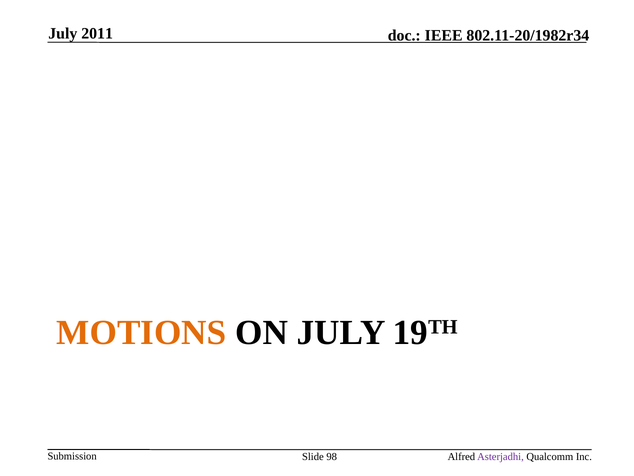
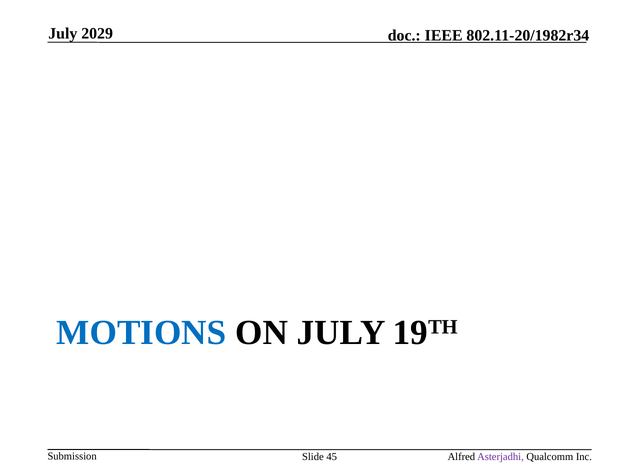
2011: 2011 -> 2029 (97, 34)
MOTIONS colour: orange -> blue (141, 332)
98: 98 -> 45 (332, 456)
